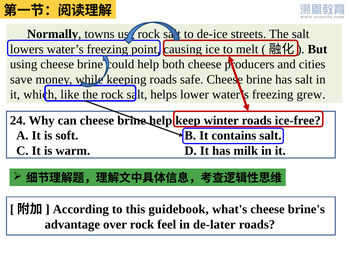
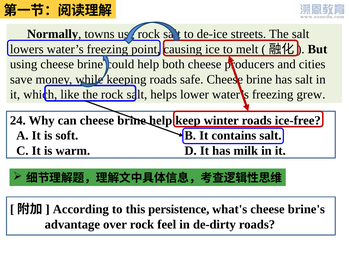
guidebook: guidebook -> persistence (179, 209)
de-later: de-later -> de-dirty (214, 224)
